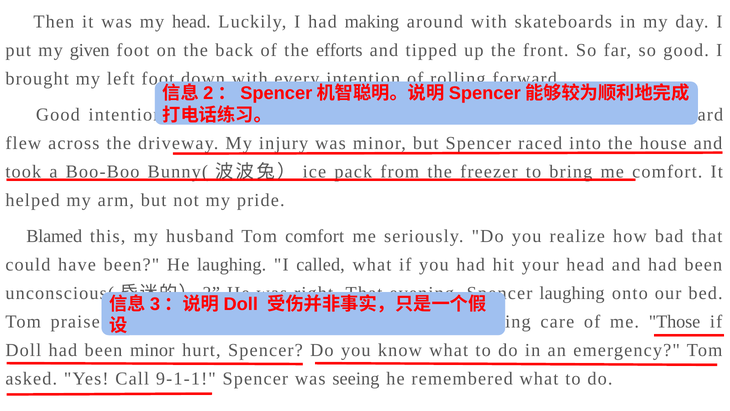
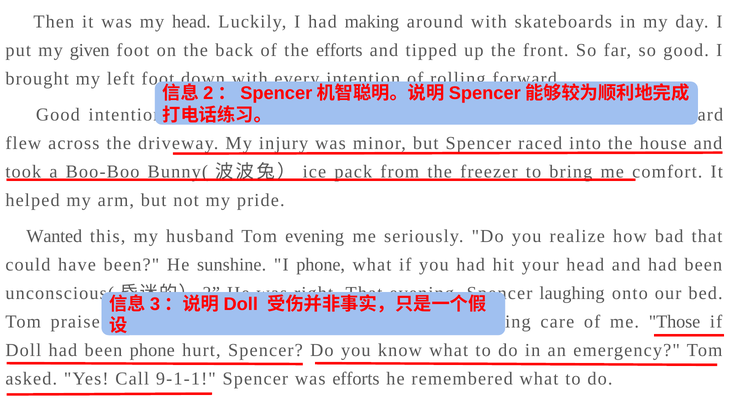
Blamed: Blamed -> Wanted (54, 236)
Tom comfort: comfort -> evening (315, 236)
He laughing: laughing -> sunshine (232, 264)
I called: called -> phone (321, 264)
been minor: minor -> phone (152, 350)
was seeing: seeing -> efforts (356, 378)
